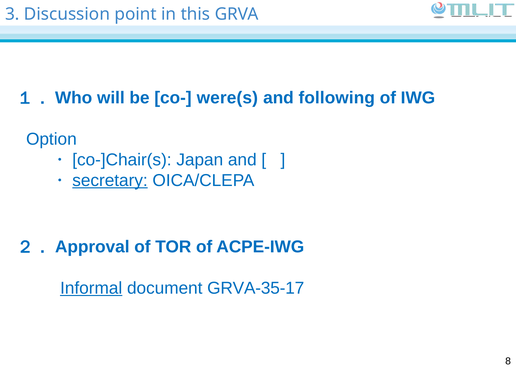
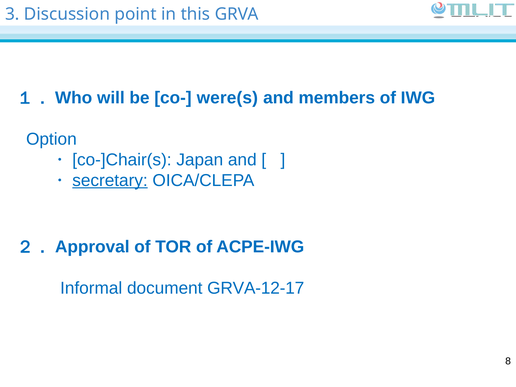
following: following -> members (337, 98)
Informal underline: present -> none (91, 288)
GRVA-35-17: GRVA-35-17 -> GRVA-12-17 (256, 288)
